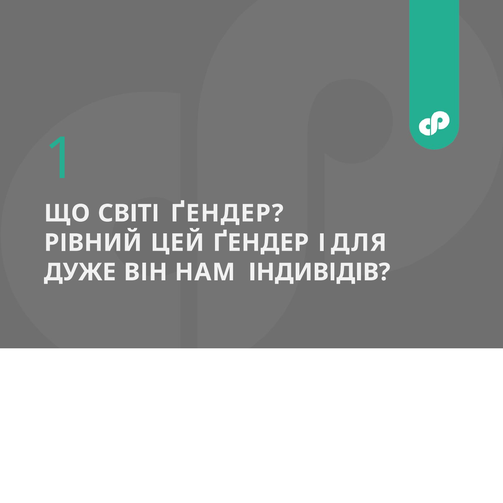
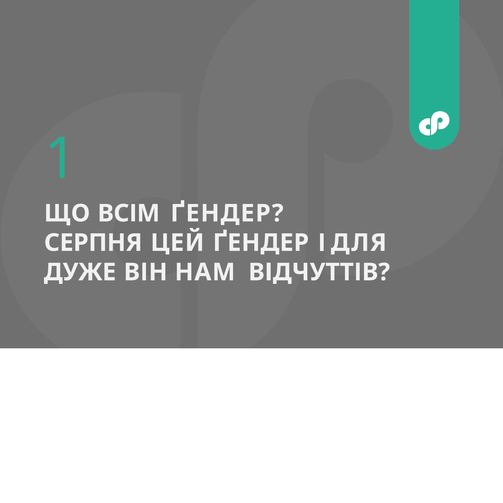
СВІТІ: СВІТІ -> ВСІМ (129, 213)
РІВНИЙ: РІВНИЙ -> СЕРПНЯ (93, 243)
ІНДИВІДІВ: ІНДИВІДІВ -> ВІДЧУТТІВ (319, 272)
